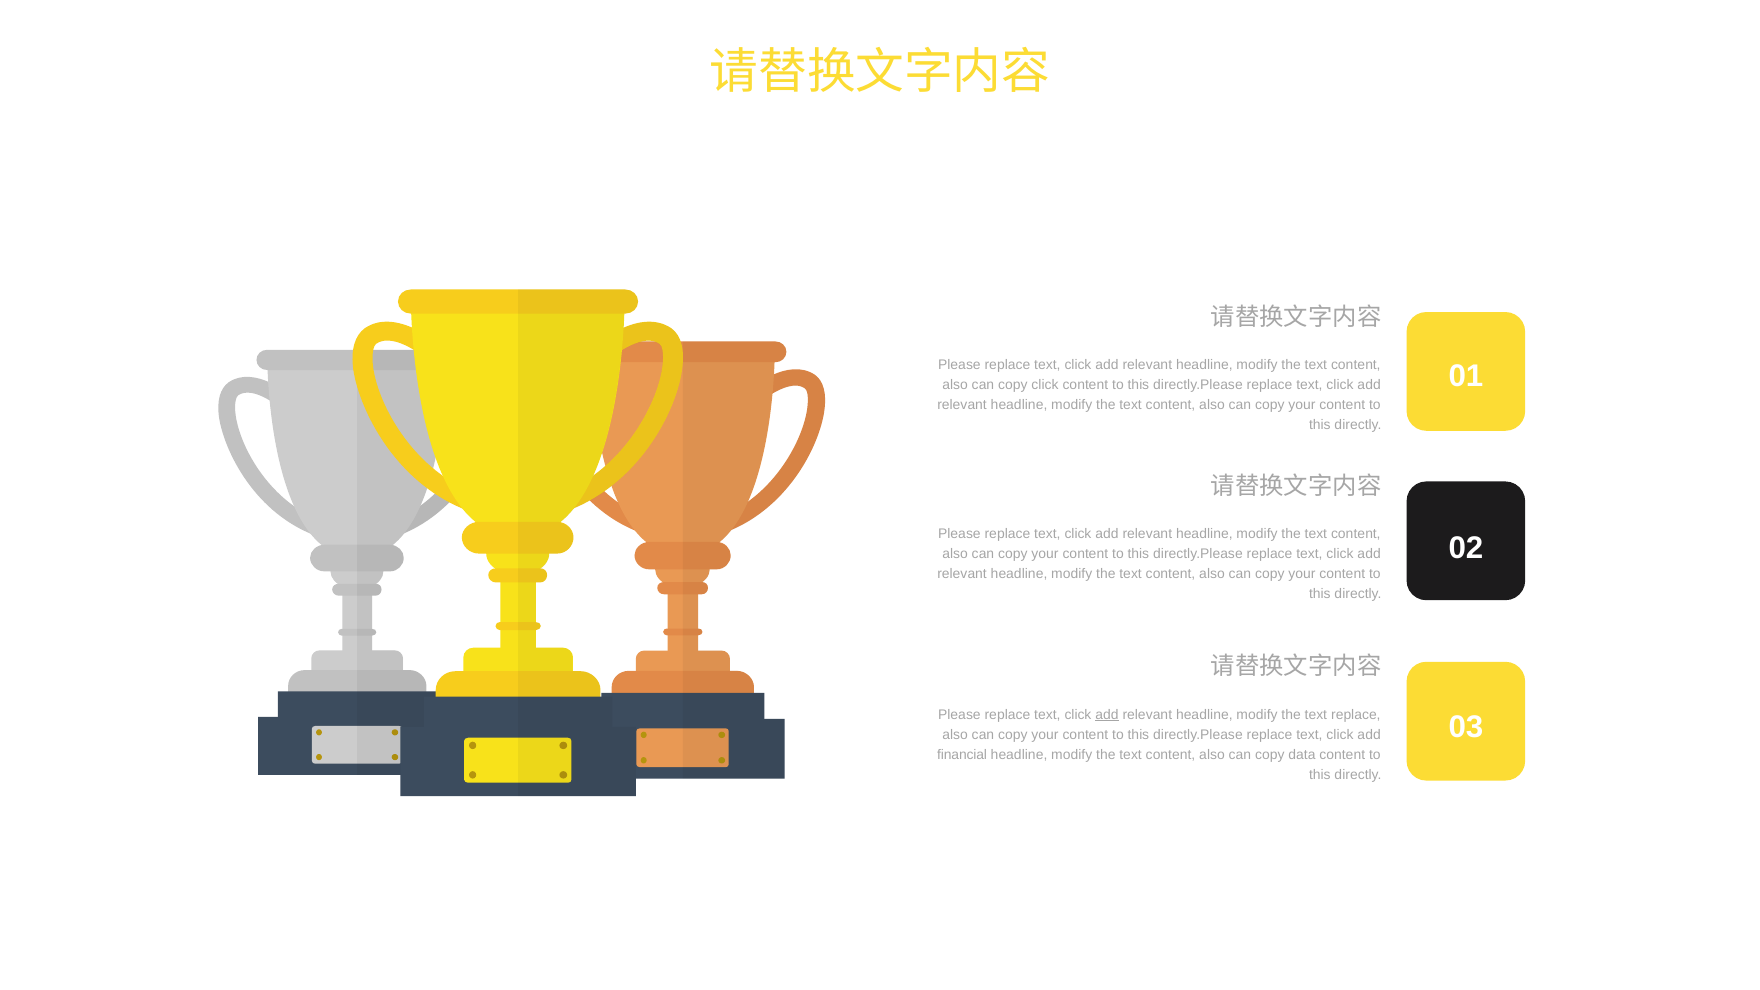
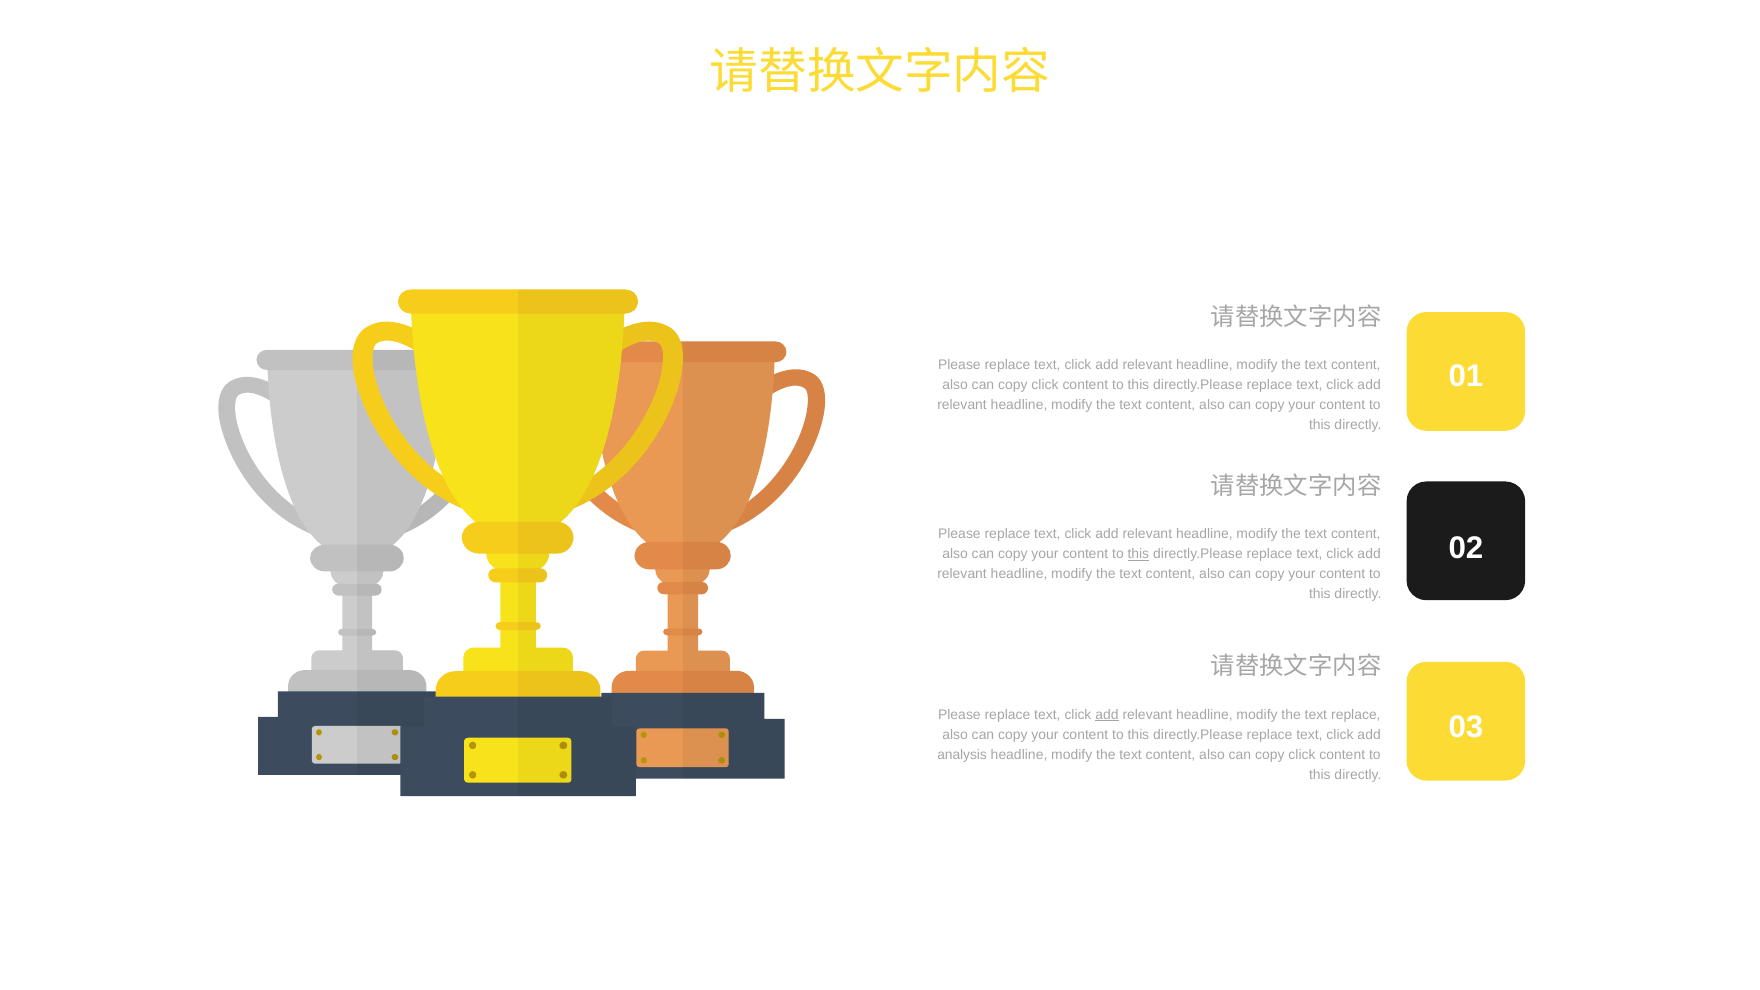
this underline: none -> present (1138, 554)
financial: financial -> analysis (962, 755)
data: data -> click (1302, 755)
